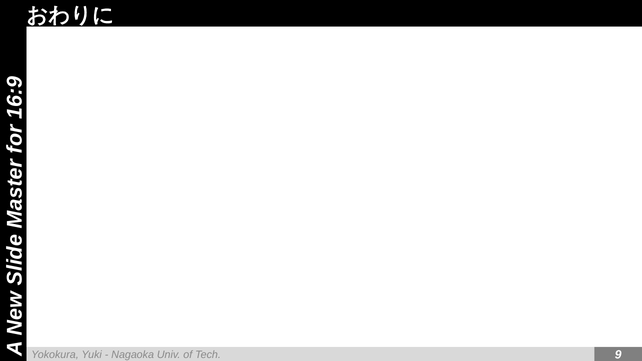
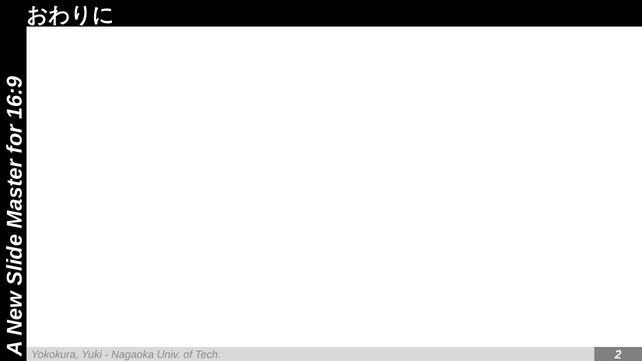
Tech 9: 9 -> 2 (618, 355)
